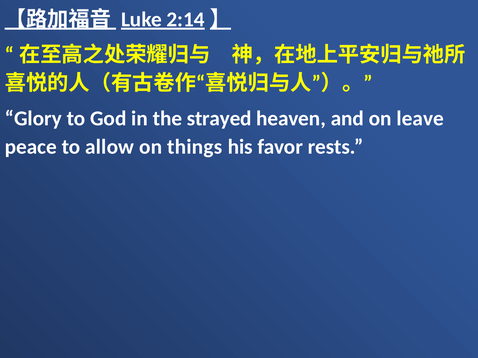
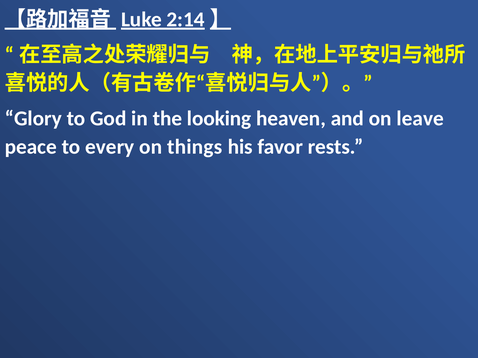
strayed: strayed -> looking (219, 119)
allow: allow -> every (110, 147)
